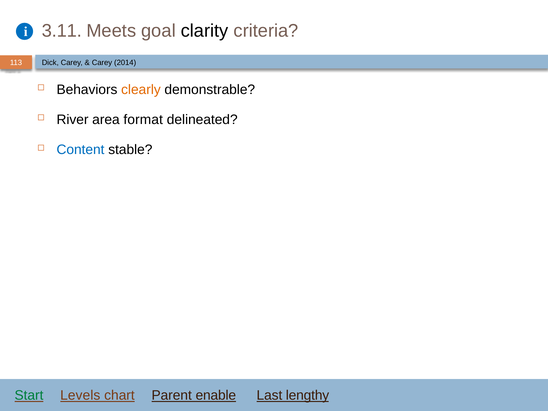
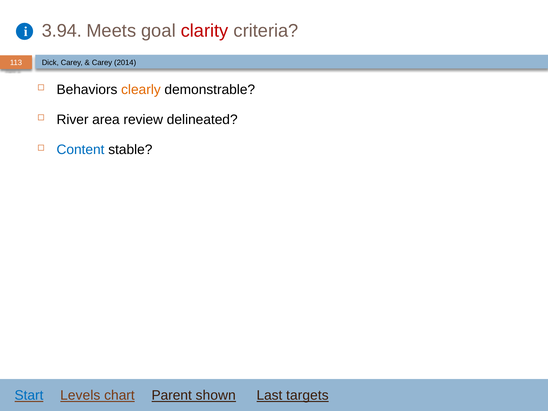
3.11: 3.11 -> 3.94 (62, 31)
clarity colour: black -> red (205, 31)
format: format -> review (143, 120)
Start colour: green -> blue (29, 395)
enable: enable -> shown (216, 395)
lengthy: lengthy -> targets (307, 395)
